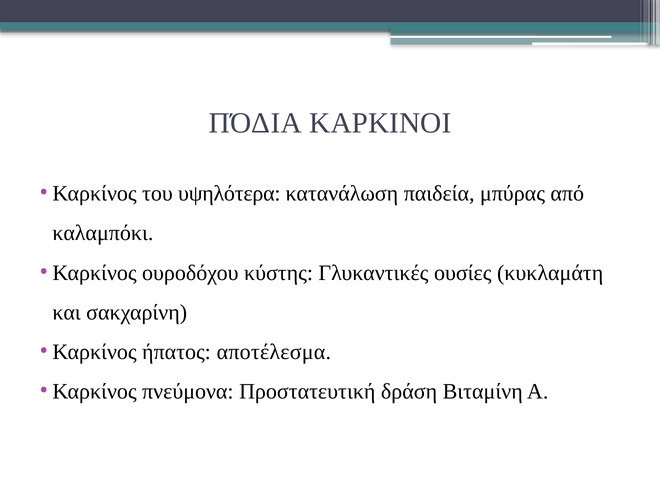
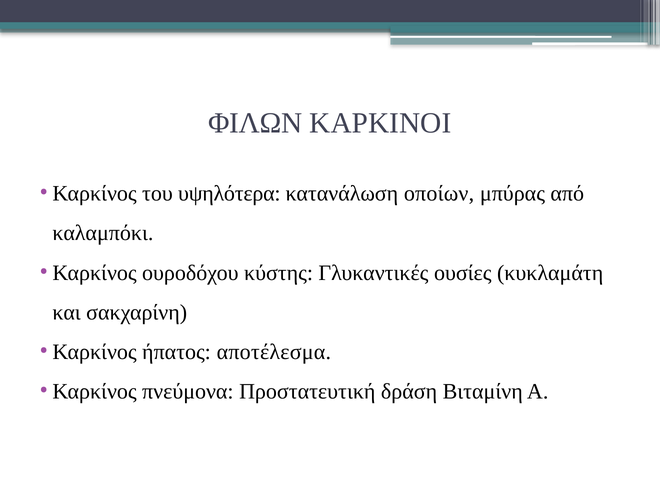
ΠΌΔΙΑ: ΠΌΔΙΑ -> ΦΙΛΩΝ (255, 123)
παιδεία: παιδεία -> οποίων (439, 194)
